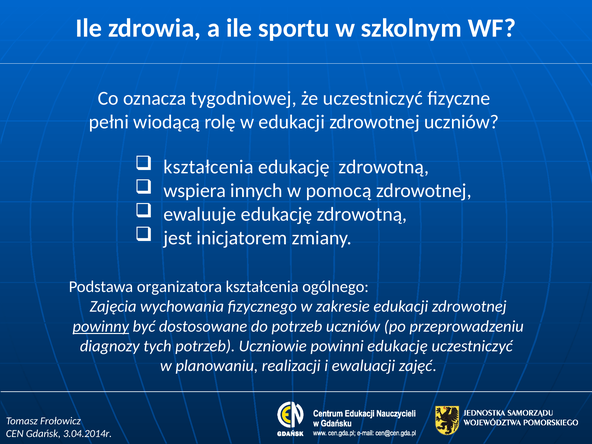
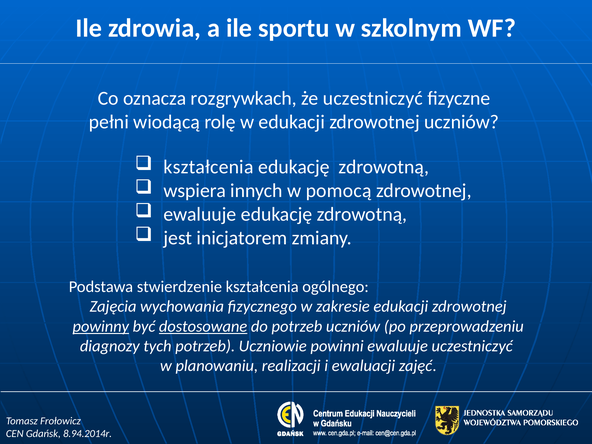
tygodniowej: tygodniowej -> rozgrywkach (244, 98)
organizatora: organizatora -> stwierdzenie (179, 287)
dostosowane underline: none -> present (203, 326)
powinni edukację: edukację -> ewaluuje (398, 346)
3.04.2014r: 3.04.2014r -> 8.94.2014r (88, 434)
